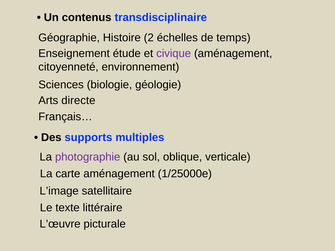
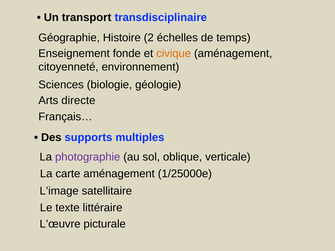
contenus: contenus -> transport (87, 17)
étude: étude -> fonde (127, 54)
civique colour: purple -> orange (174, 54)
